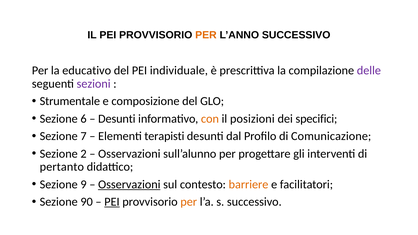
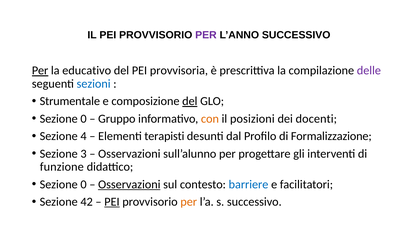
PER colour: orange -> purple (206, 35)
Per underline: none -> present (40, 71)
individuale: individuale -> provvisoria (179, 71)
sezioni colour: purple -> blue (94, 84)
del underline: none -> present (190, 101)
6: 6 -> 0 (84, 119)
Desunti: Desunti -> Gruppo (117, 119)
specifici: specifici -> docenti (316, 119)
7: 7 -> 4 (84, 136)
Comunicazione: Comunicazione -> Formalizzazione (331, 136)
2: 2 -> 3 (84, 154)
pertanto: pertanto -> funzione (62, 167)
9: 9 -> 0 (84, 184)
barriere colour: orange -> blue (249, 184)
90: 90 -> 42 (87, 202)
